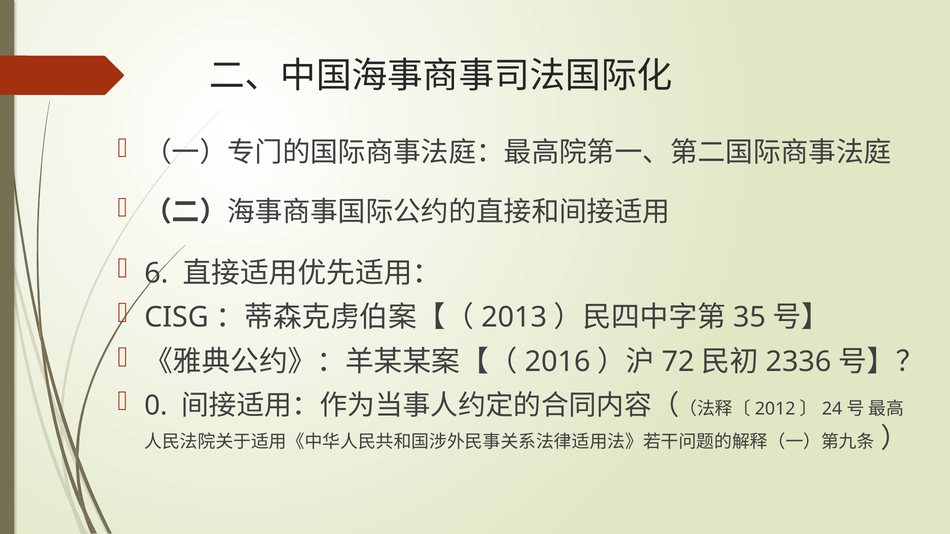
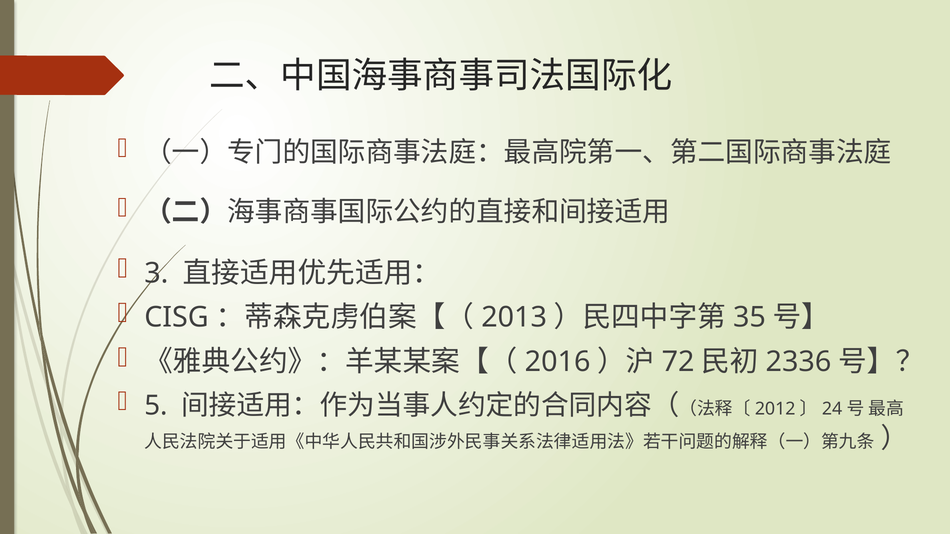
6: 6 -> 3 (156, 273)
0: 0 -> 5 (156, 406)
